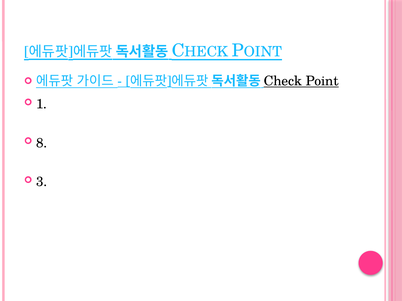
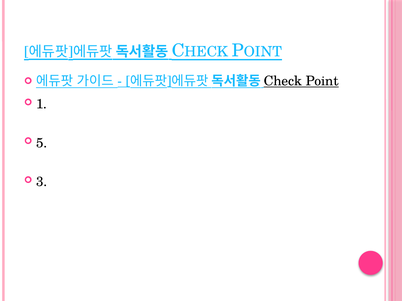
8: 8 -> 5 (42, 143)
